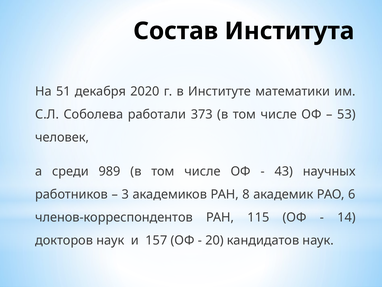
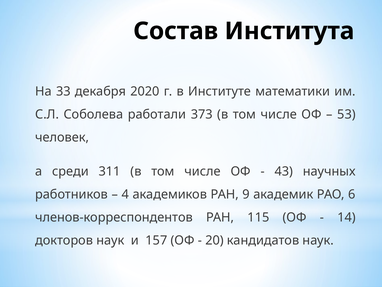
51: 51 -> 33 (63, 91)
989: 989 -> 311 (110, 171)
3: 3 -> 4 (125, 194)
8: 8 -> 9 (246, 194)
